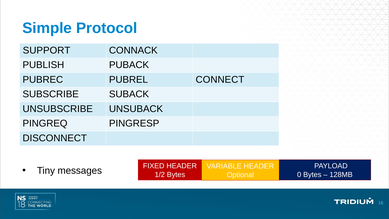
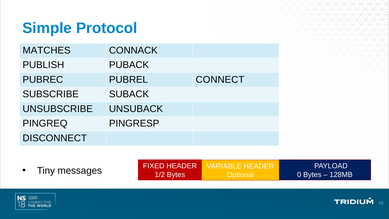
SUPPORT: SUPPORT -> MATCHES (47, 50)
